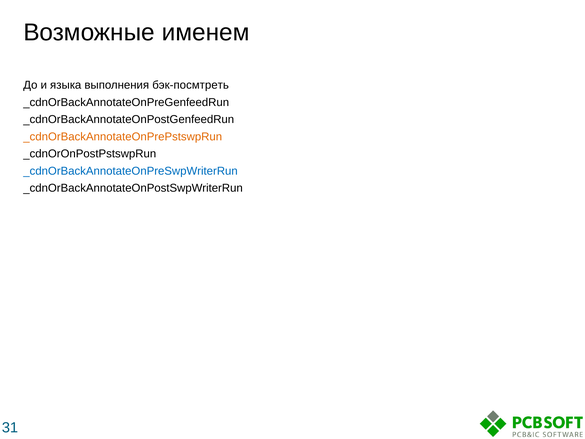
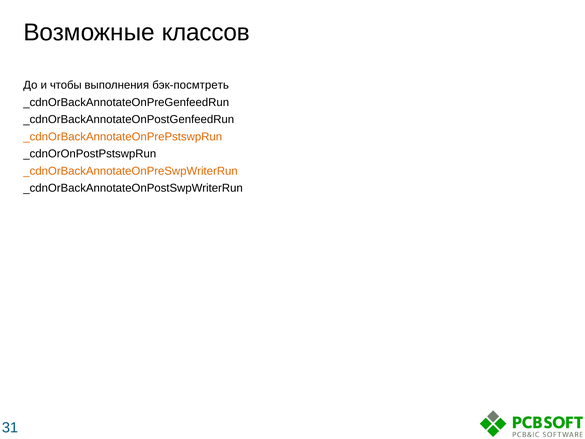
именем: именем -> классов (206, 32)
языка: языка -> чтобы (66, 85)
_cdnOrBackAnnotateOnPreSwpWriterRun colour: blue -> orange (131, 171)
